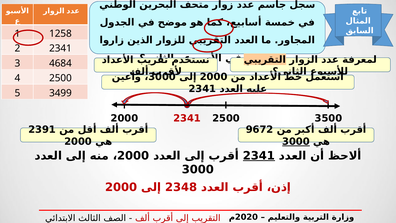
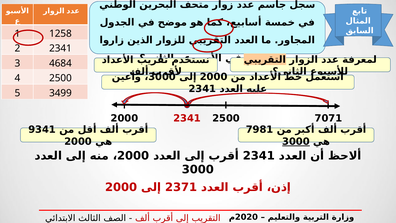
3500: 3500 -> 7071 (328, 118)
2391: 2391 -> 9341 (42, 130)
9672: 9672 -> 7981 (260, 130)
2341 underline: present -> none (259, 156)
2348: 2348 -> 2371 (181, 187)
